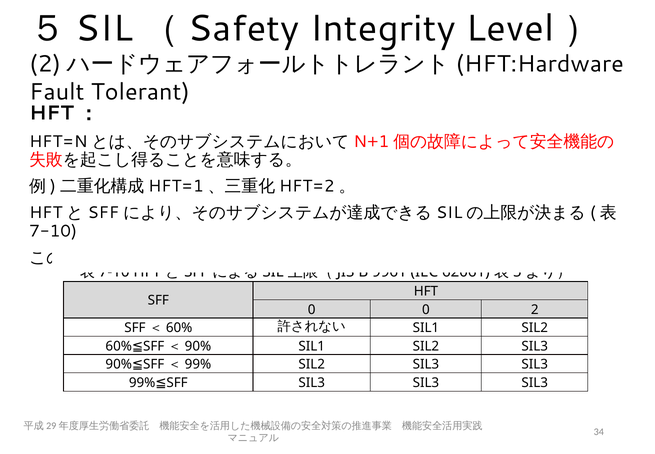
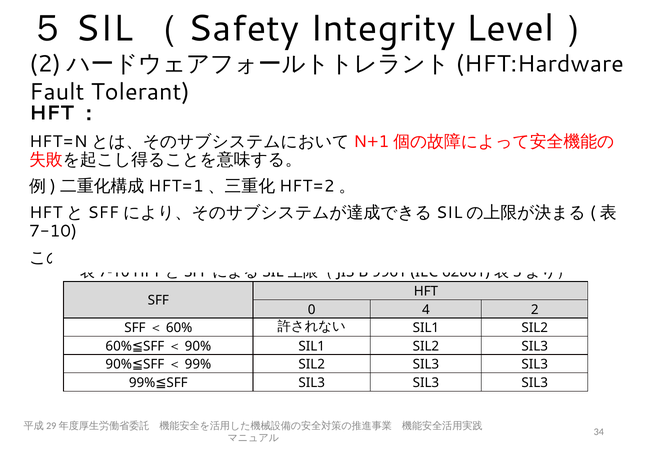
0 0: 0 -> 4 (426, 309)
